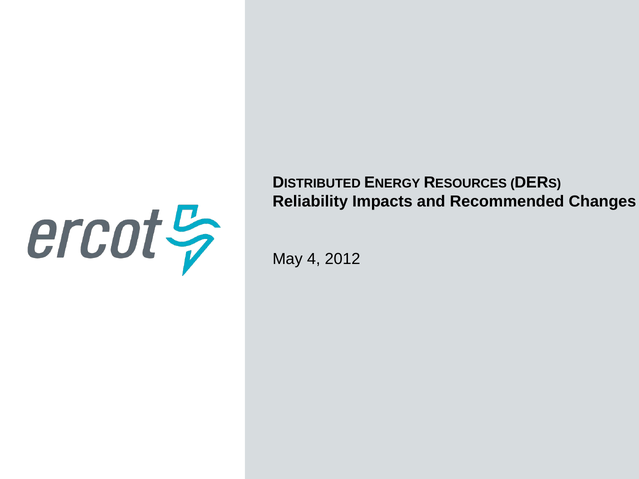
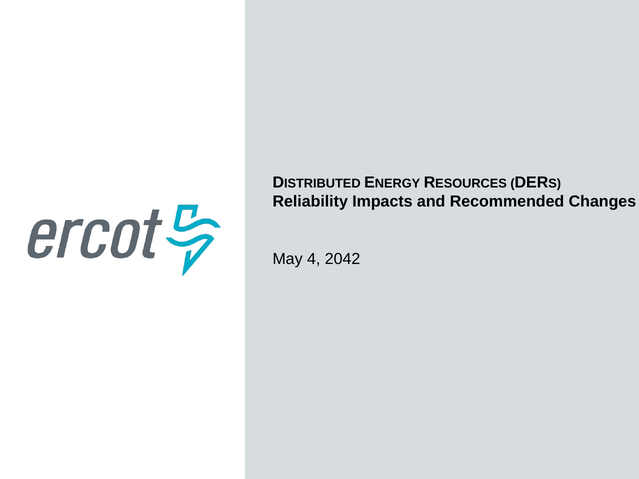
2012: 2012 -> 2042 (343, 259)
